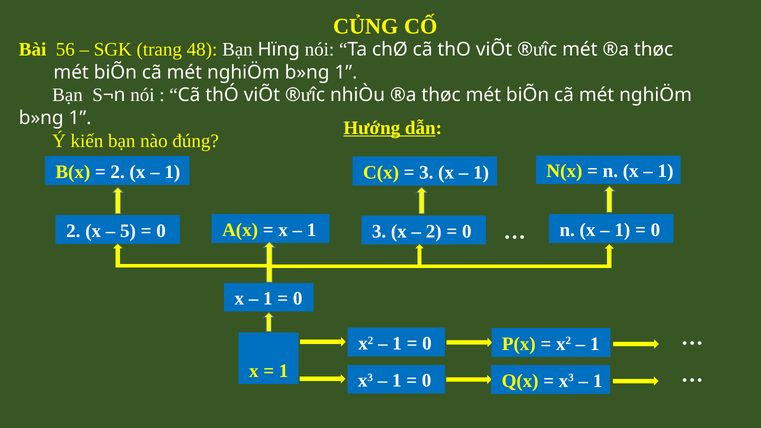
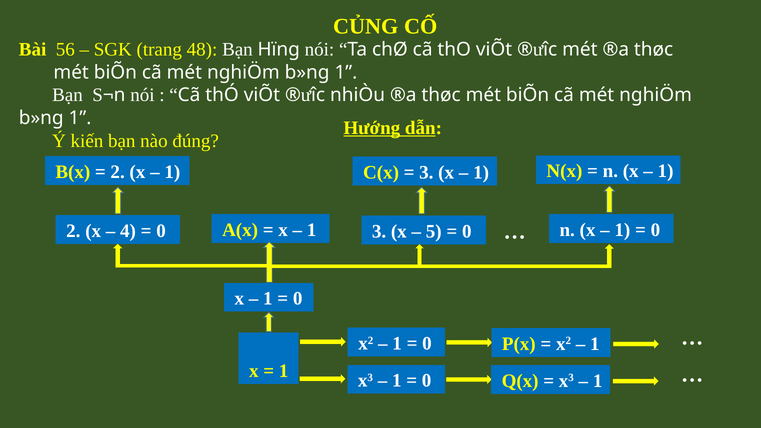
5: 5 -> 4 (128, 231)
2: 2 -> 5 (434, 231)
